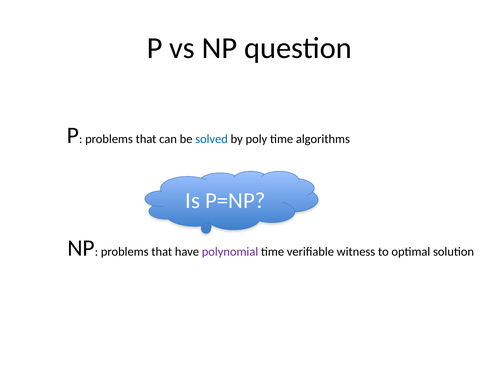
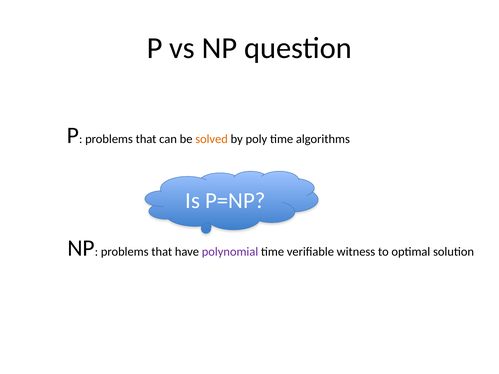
solved colour: blue -> orange (212, 139)
